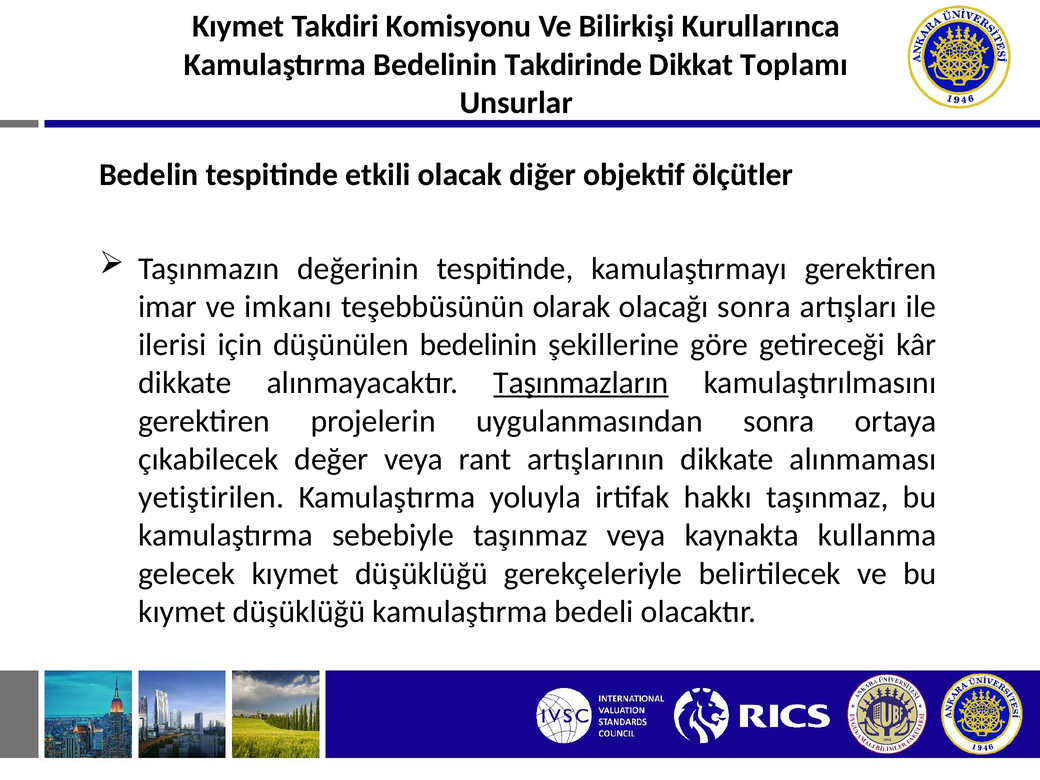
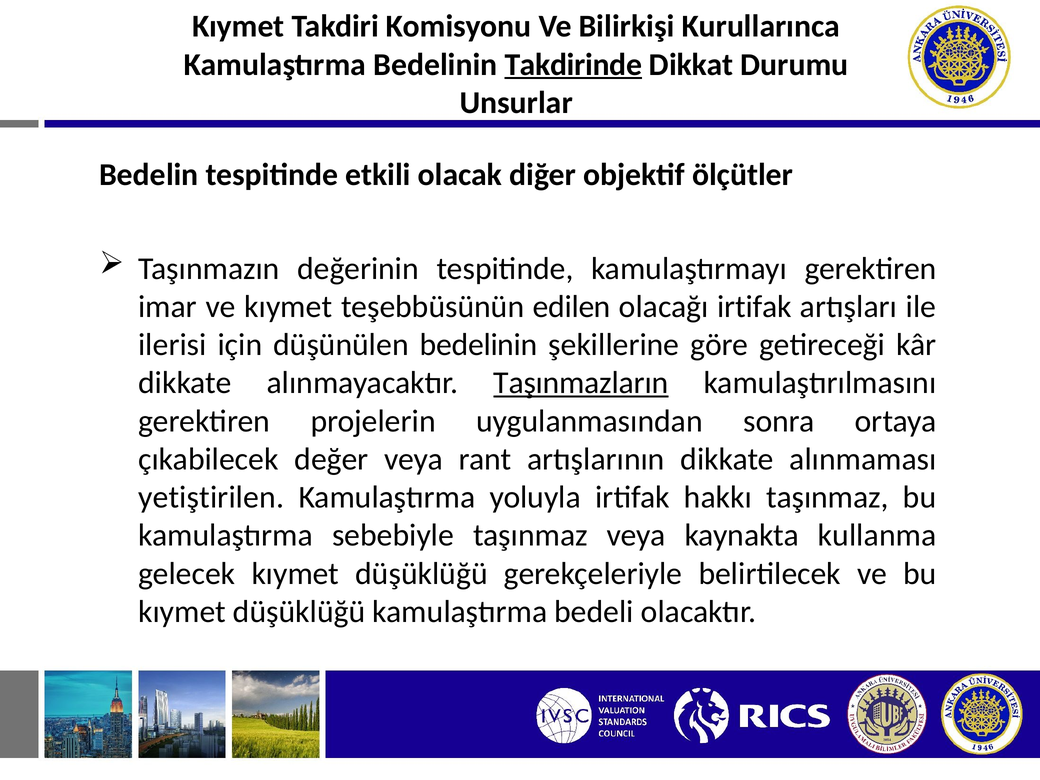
Takdirinde underline: none -> present (573, 65)
Toplamı: Toplamı -> Durumu (794, 65)
ve imkanı: imkanı -> kıymet (288, 307)
olarak: olarak -> edilen (572, 307)
olacağı sonra: sonra -> irtifak (754, 307)
